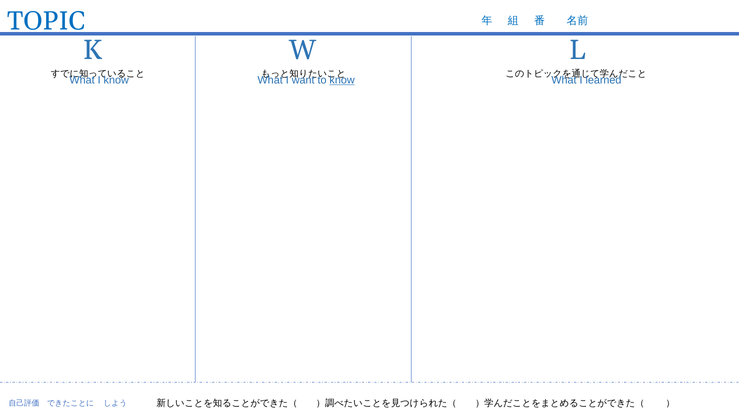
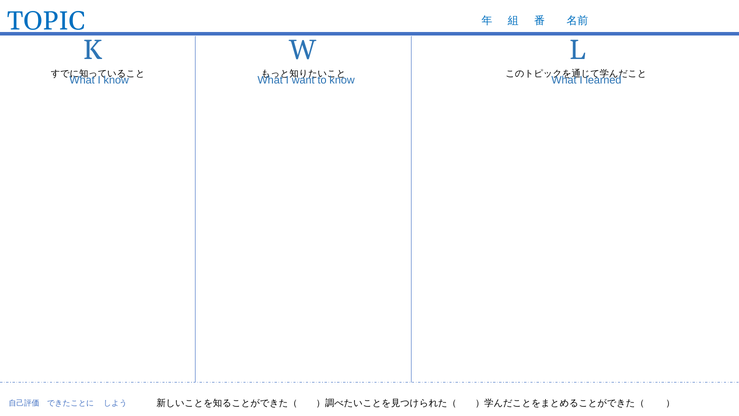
know underline: present -> none (342, 80)
